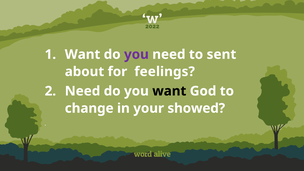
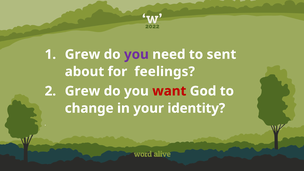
Want: Want -> Grew (82, 54)
Need: Need -> Grew (82, 91)
want colour: black -> red (169, 91)
showed: showed -> identity (196, 108)
